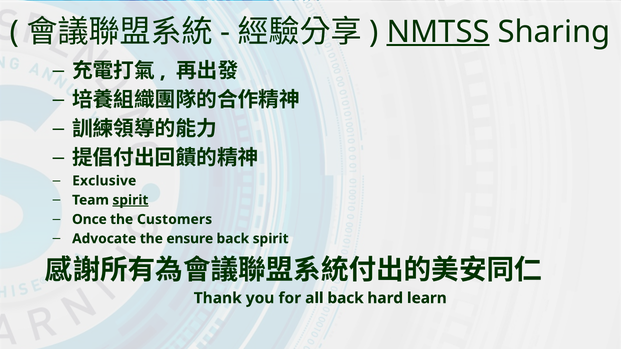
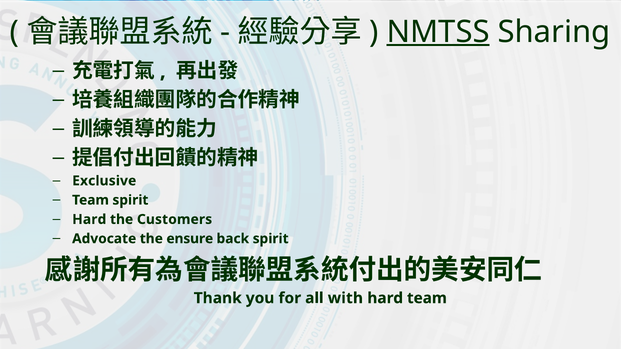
spirit underline: present -> none (130, 200)
Once: Once -> Hard (89, 220)
all back: back -> with (345, 298)
hard learn: learn -> team (427, 298)
